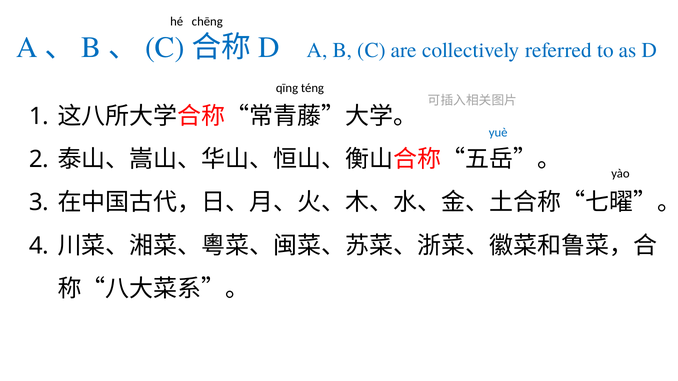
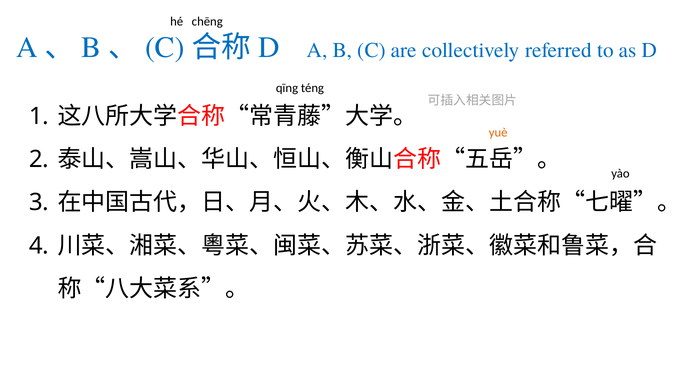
yuè colour: blue -> orange (498, 133)
